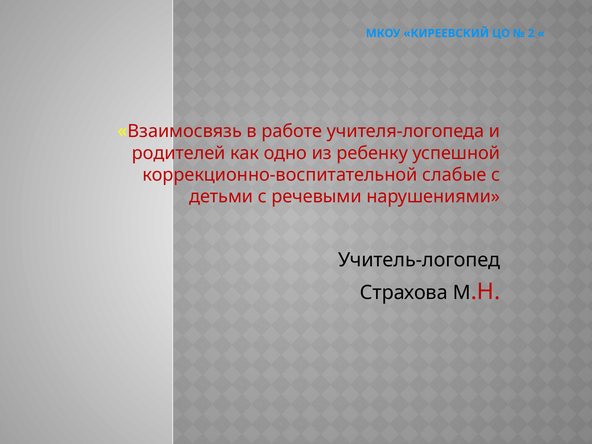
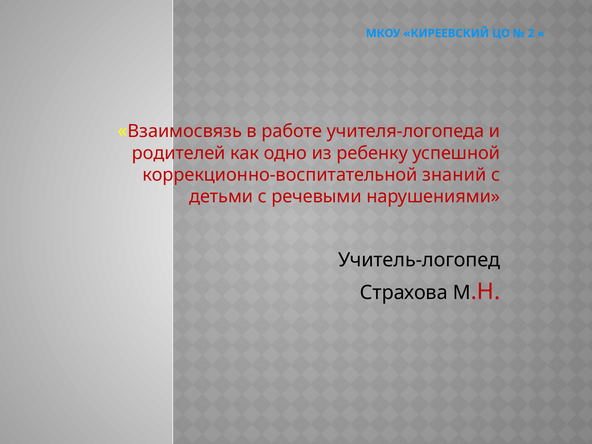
слабые: слабые -> знаний (454, 175)
